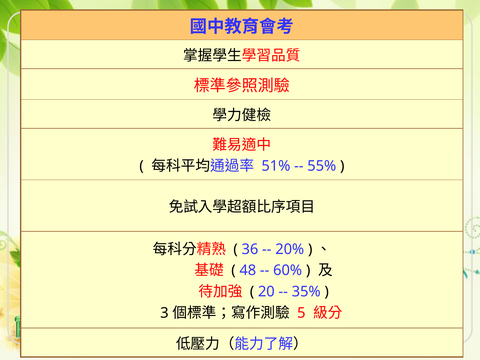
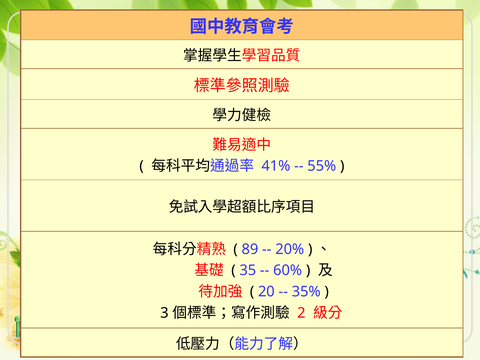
51%: 51% -> 41% (276, 166)
36: 36 -> 89 (250, 249)
48: 48 -> 35 (248, 270)
5: 5 -> 2 (301, 313)
